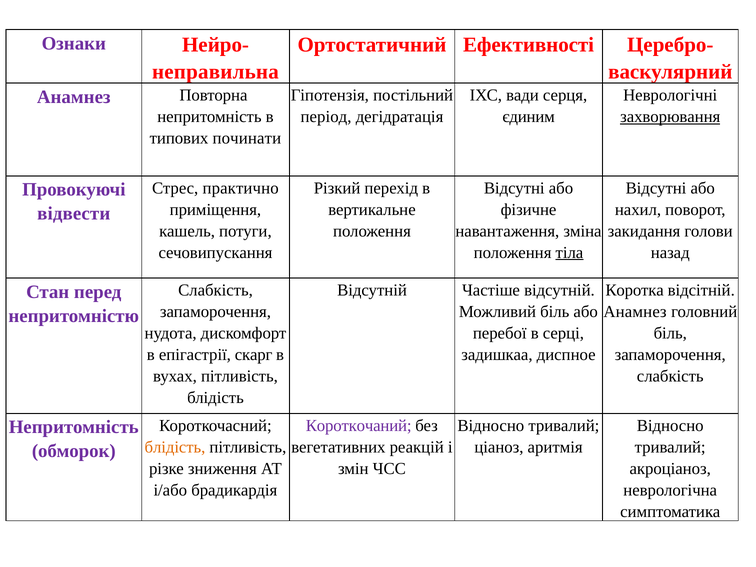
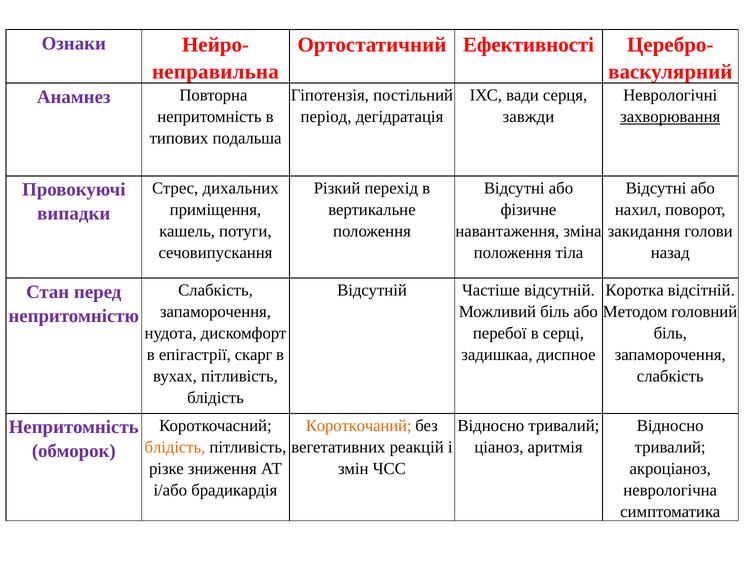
єдиним: єдиним -> завжди (528, 117)
починати: починати -> подальша (247, 138)
практично: практично -> дихальних (241, 188)
відвести: відвести -> випадки (74, 214)
тіла underline: present -> none (569, 252)
Анамнез: Анамнез -> Методом (635, 312)
Короткочаний colour: purple -> orange (359, 426)
